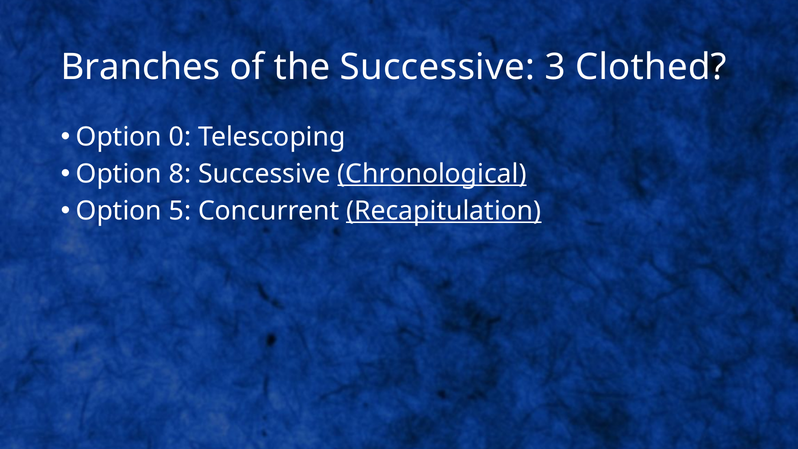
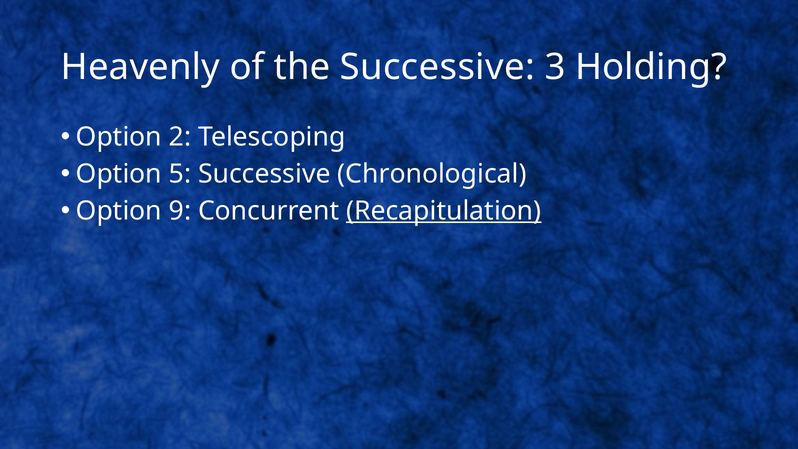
Branches: Branches -> Heavenly (140, 67)
Clothed: Clothed -> Holding (651, 67)
0: 0 -> 2 (180, 137)
8: 8 -> 5 (180, 174)
Chronological underline: present -> none (432, 174)
5: 5 -> 9 (180, 211)
